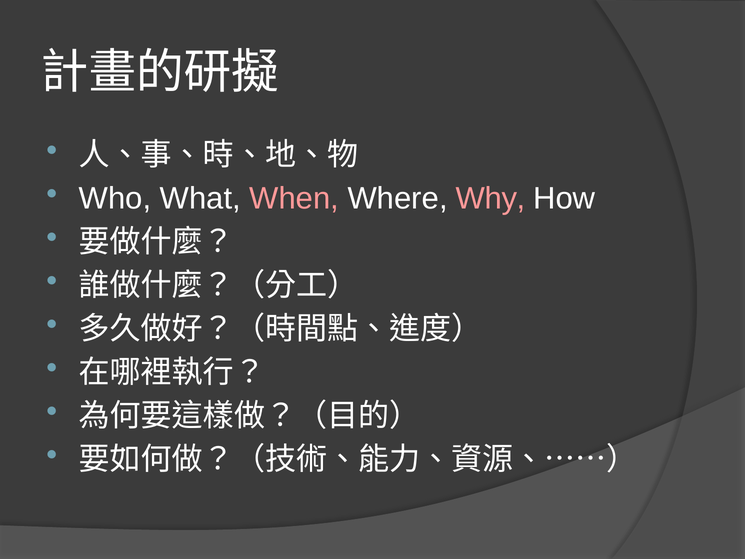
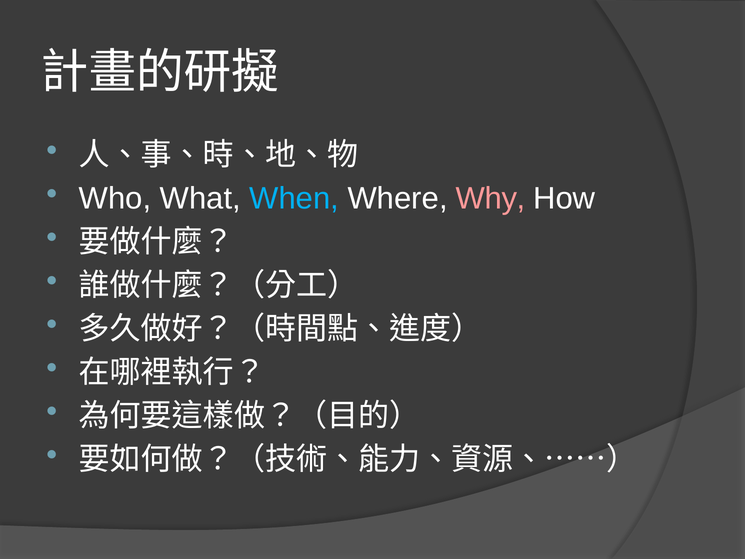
When colour: pink -> light blue (294, 198)
